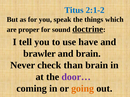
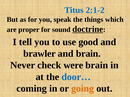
have: have -> good (88, 42)
than: than -> were (73, 66)
door… colour: purple -> blue (76, 77)
